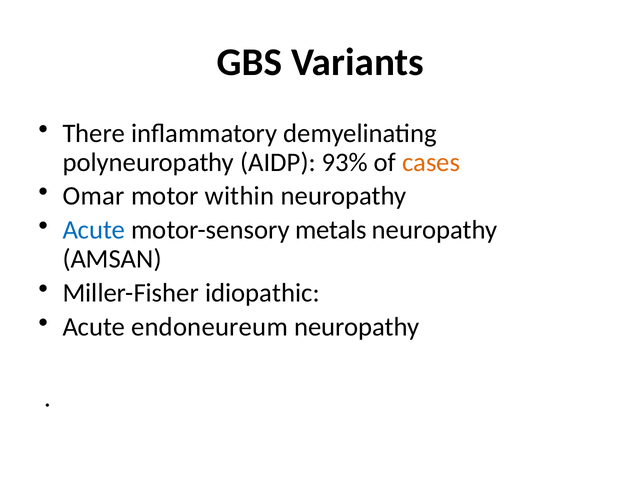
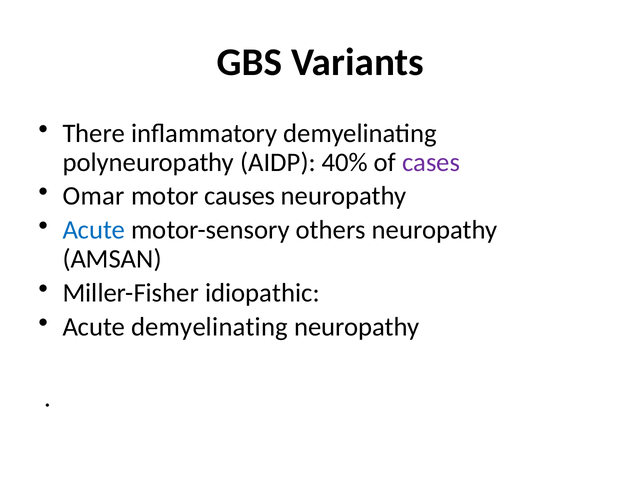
93%: 93% -> 40% (345, 162)
cases colour: orange -> purple (431, 162)
within: within -> causes (240, 196)
metals: metals -> others (331, 230)
Acute endoneureum: endoneureum -> demyelinating (210, 327)
